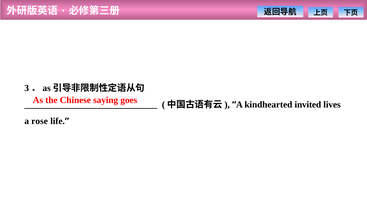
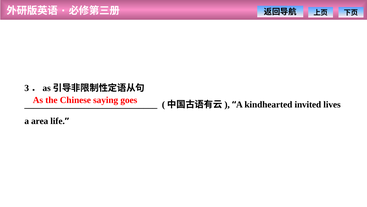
rose: rose -> area (40, 121)
